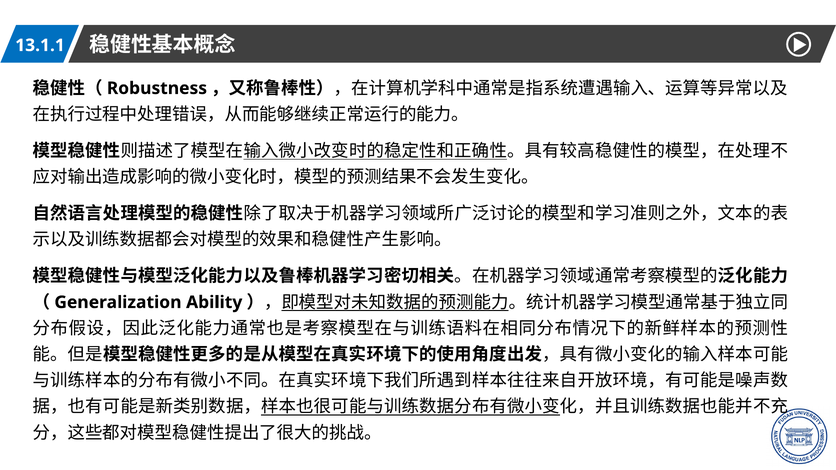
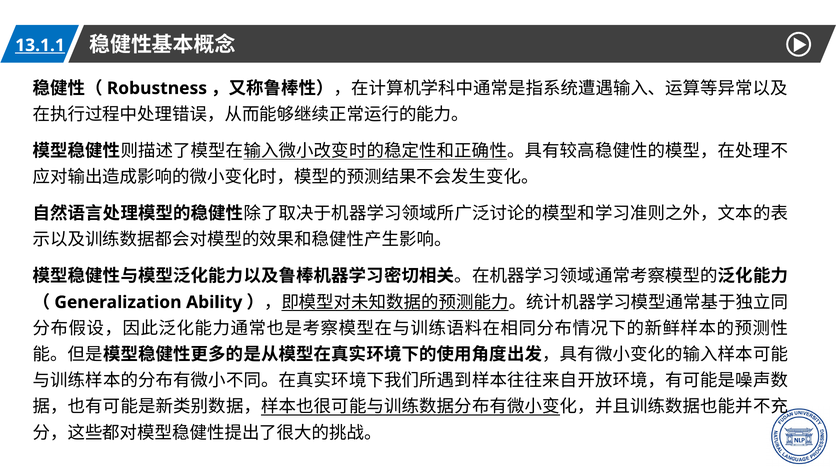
13.1.1 underline: none -> present (40, 45)
